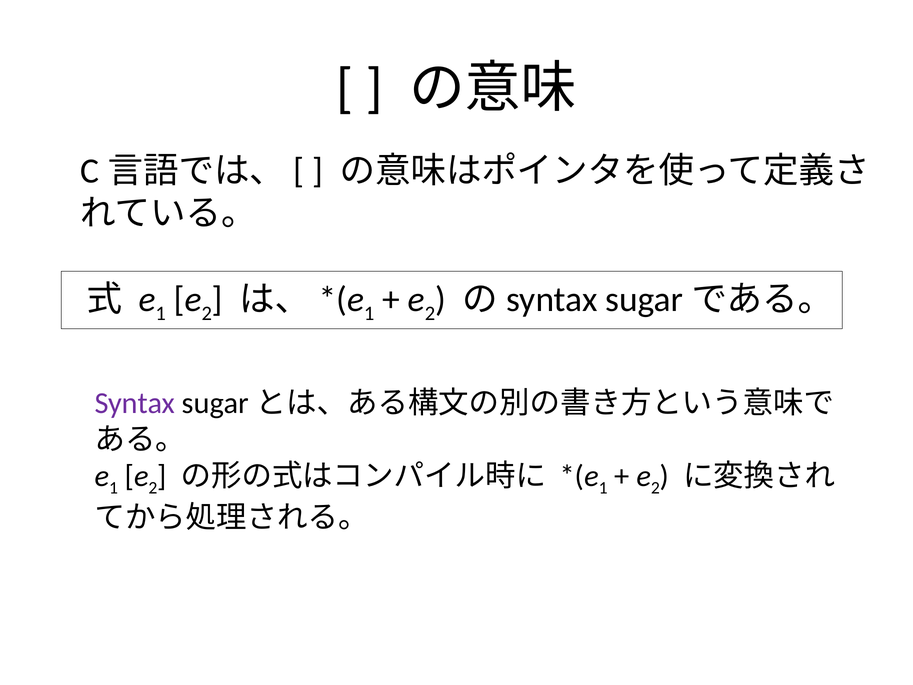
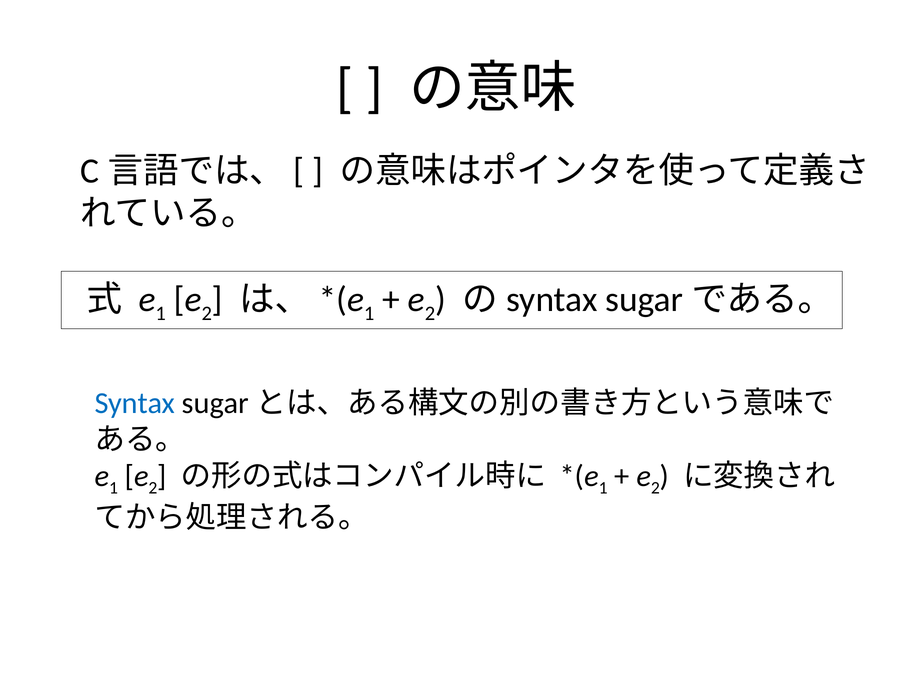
Syntax colour: purple -> blue (135, 403)
